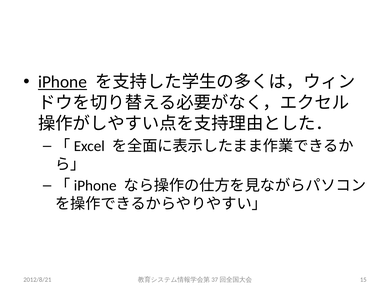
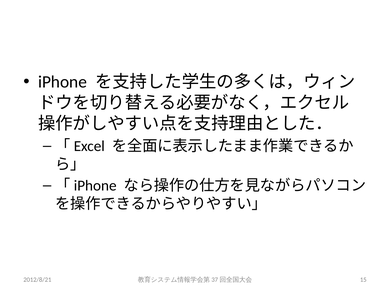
iPhone underline: present -> none (62, 82)
